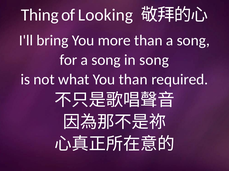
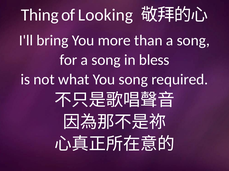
in song: song -> bless (154, 60)
You than: than -> song (133, 80)
